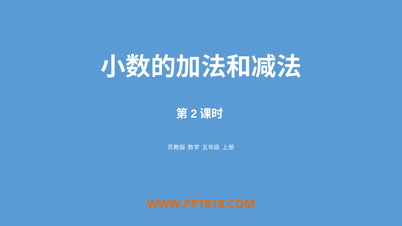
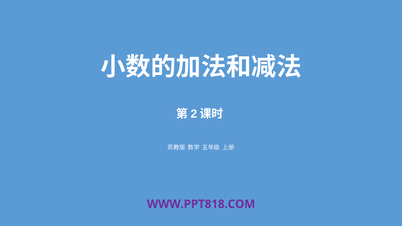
WWW.PPT818.COM colour: orange -> purple (201, 204)
